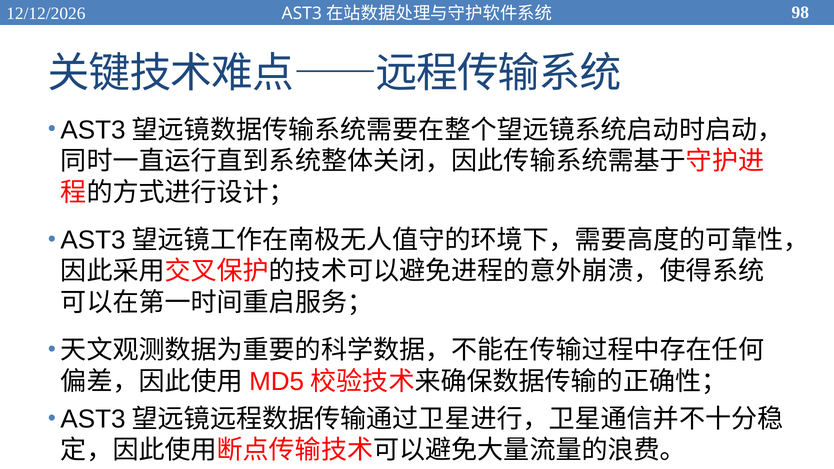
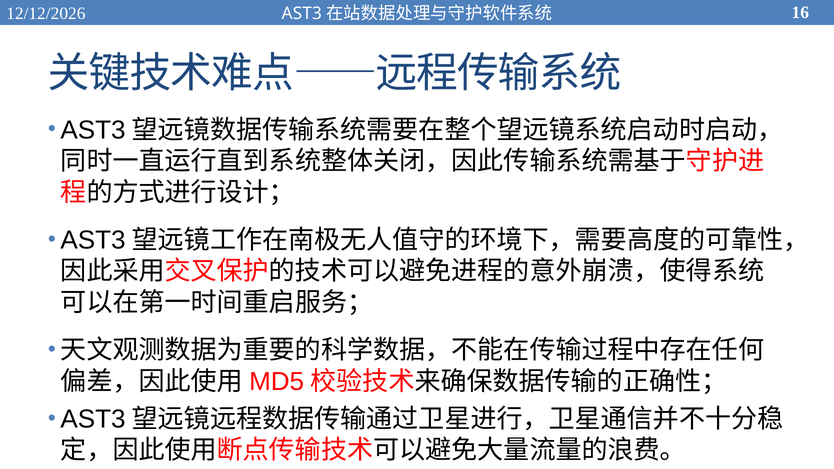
98: 98 -> 16 (800, 12)
